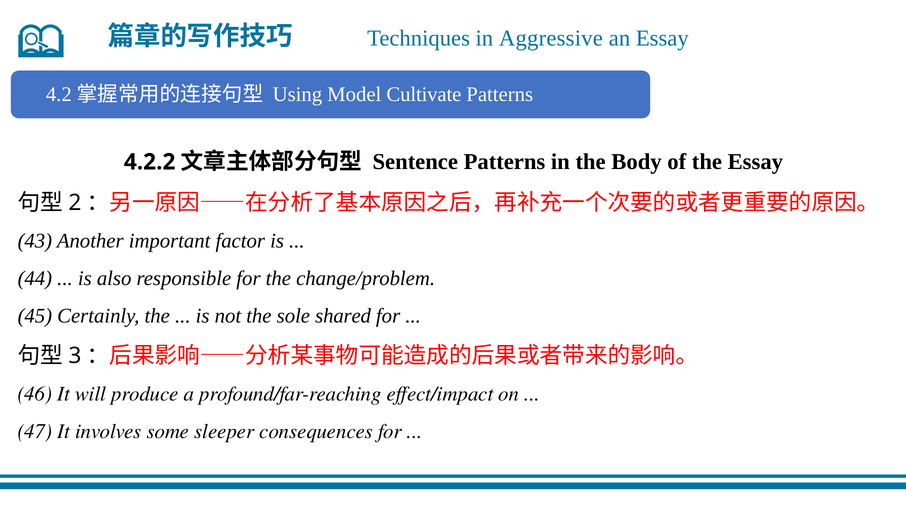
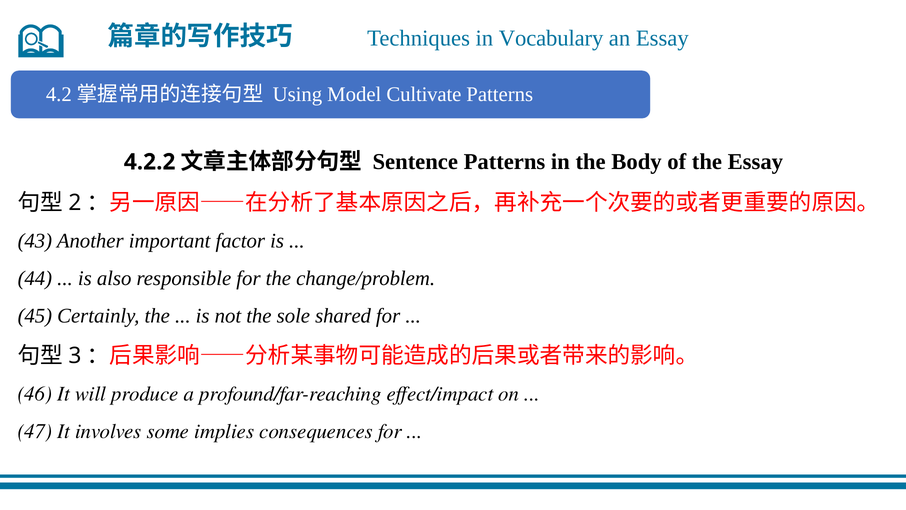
Aggressive: Aggressive -> Vocabulary (551, 38)
sleeper: sleeper -> implies (224, 431)
